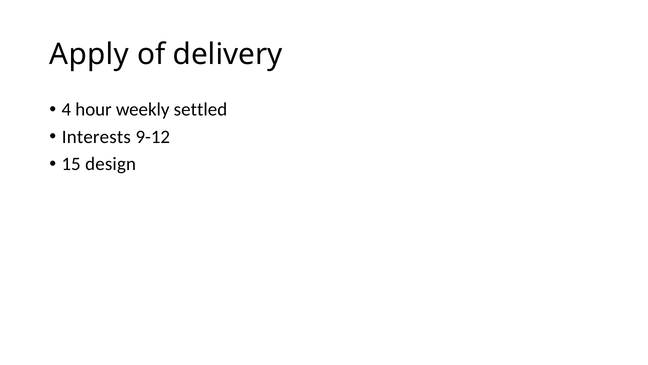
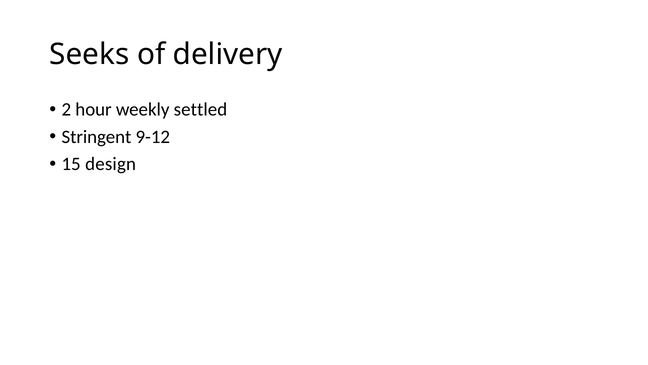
Apply: Apply -> Seeks (89, 54)
4: 4 -> 2 (66, 110)
Interests: Interests -> Stringent (96, 137)
